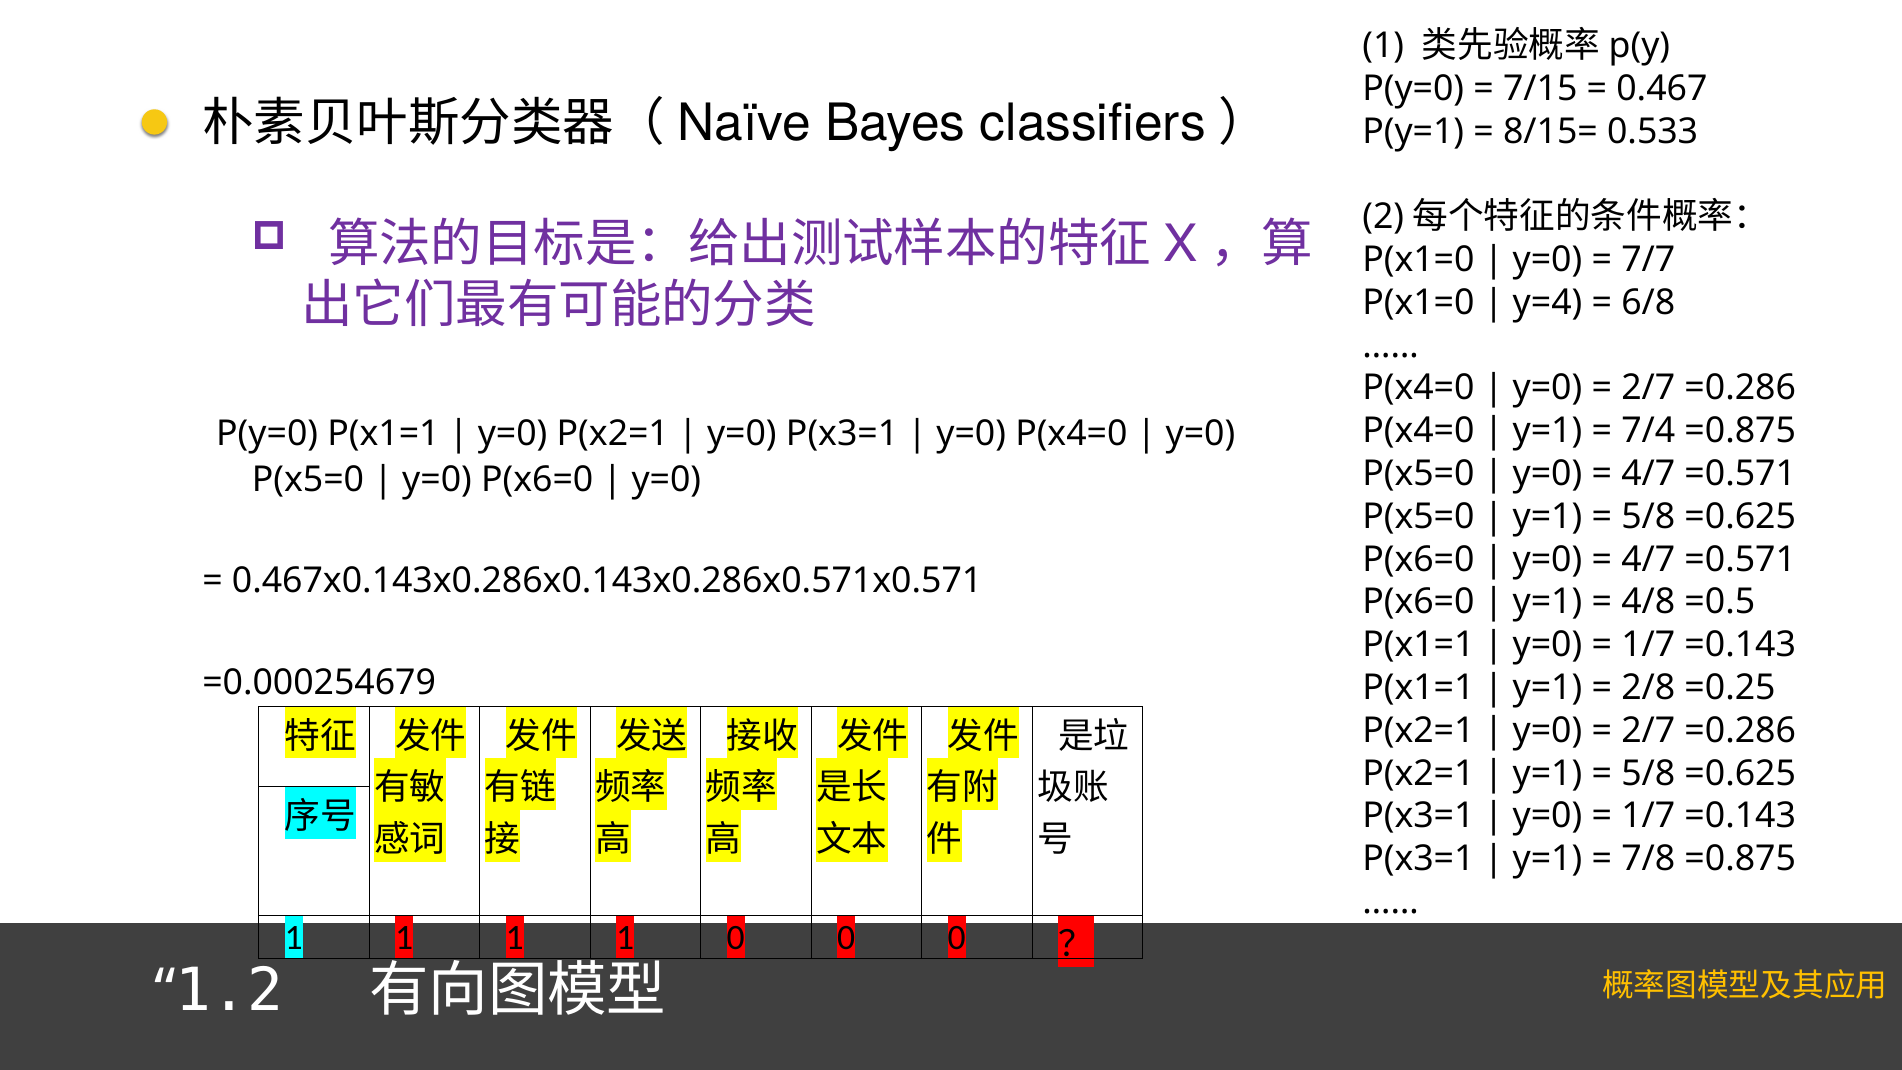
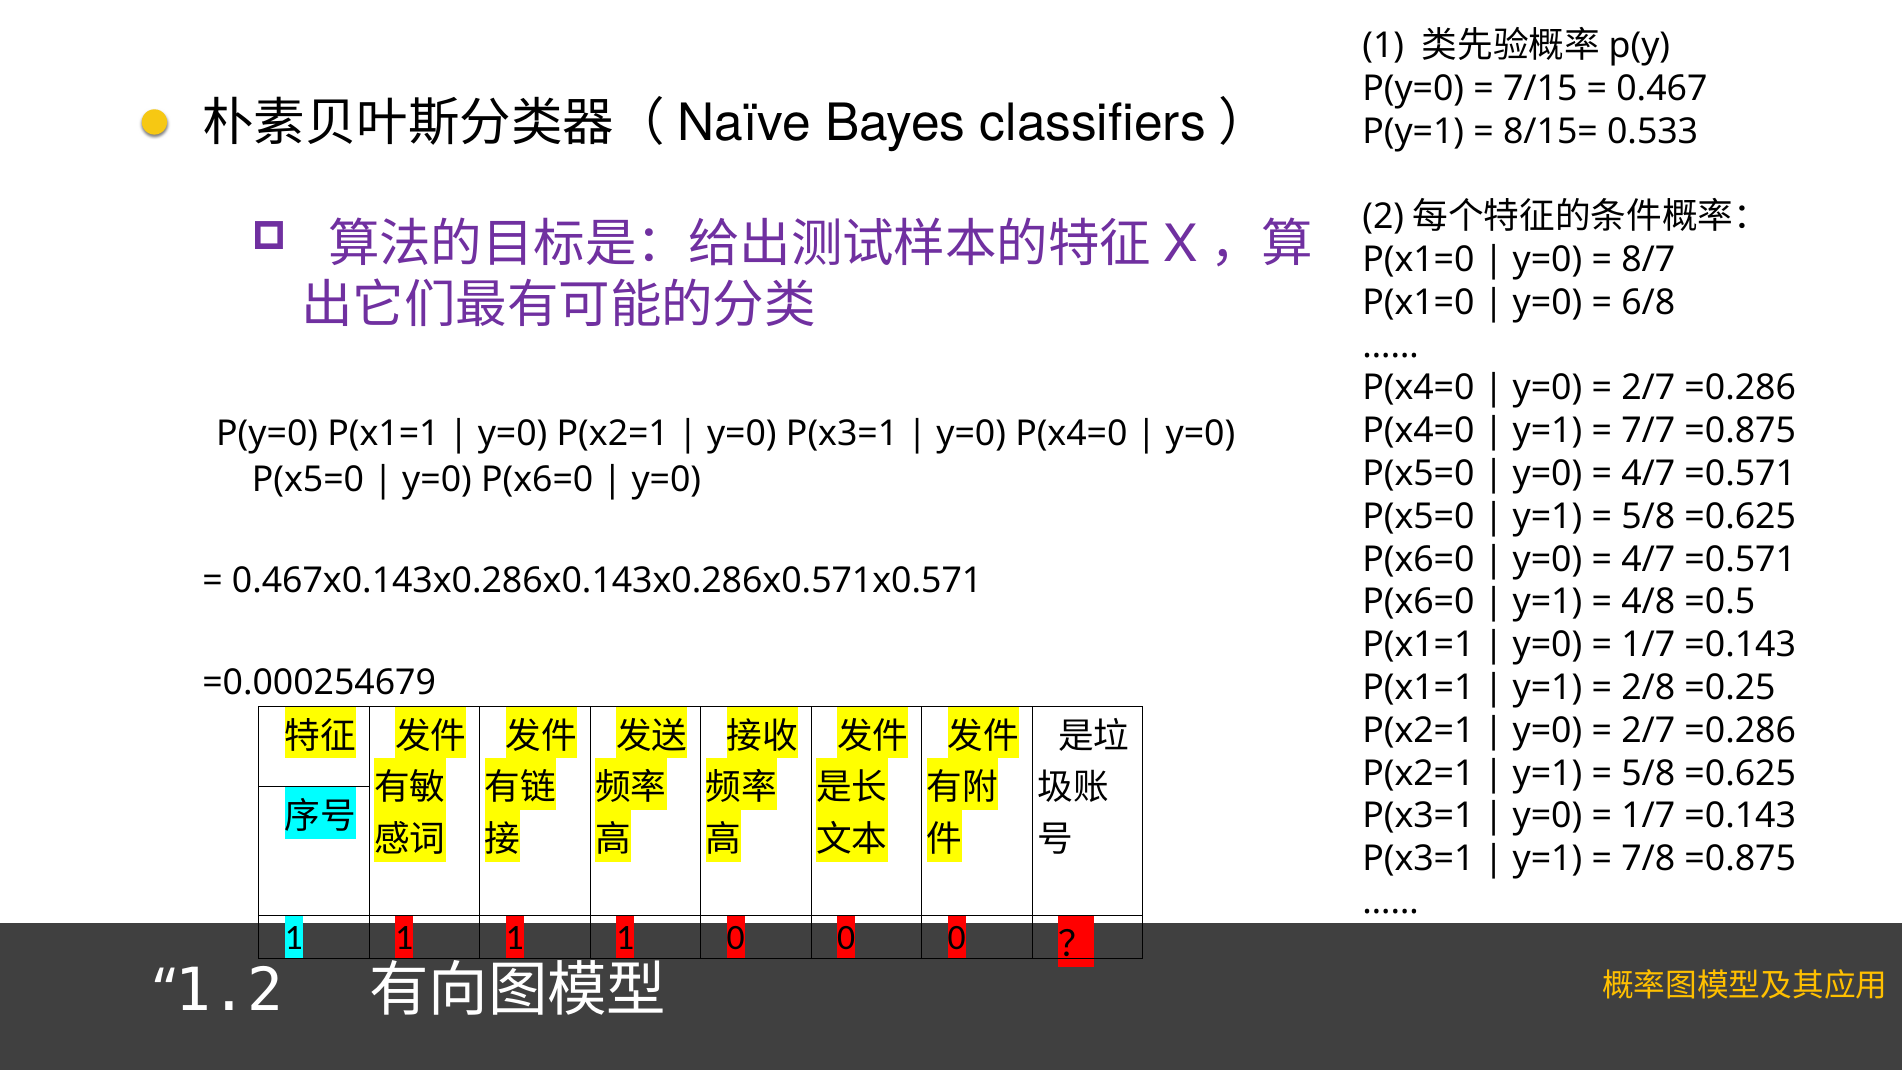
7/7: 7/7 -> 8/7 (1648, 260)
y=4: y=4 -> y=0 (1548, 302)
7/4: 7/4 -> 7/7 (1648, 431)
